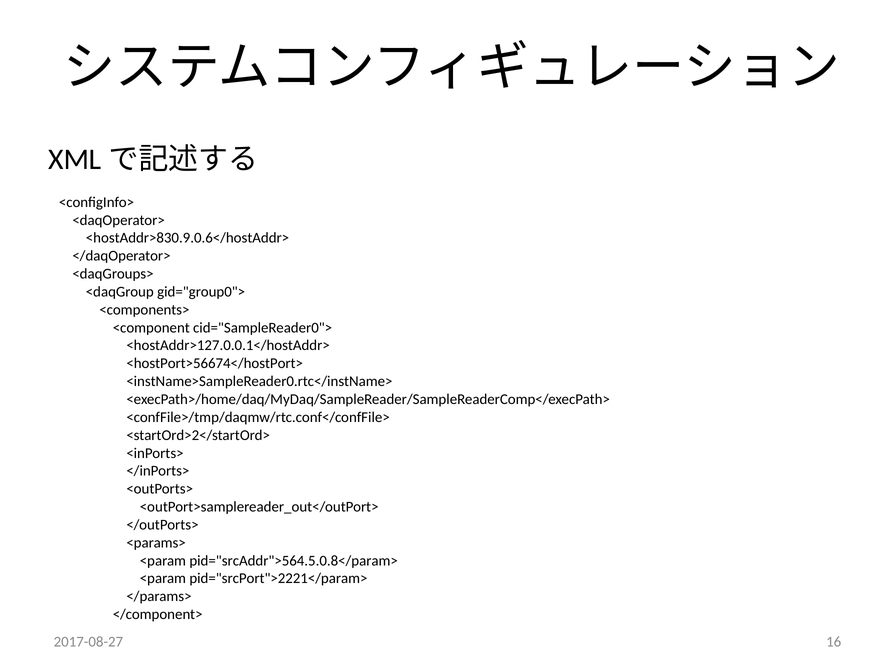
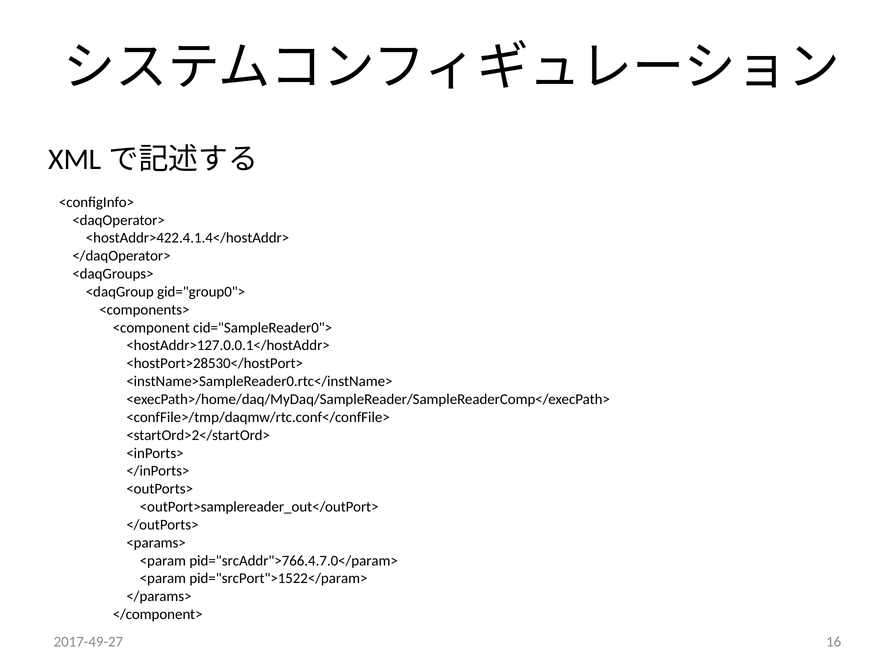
<hostAddr>830.9.0.6</hostAddr>: <hostAddr>830.9.0.6</hostAddr> -> <hostAddr>422.4.1.4</hostAddr> (187, 238)
<hostPort>56674</hostPort>: <hostPort>56674</hostPort> -> <hostPort>28530</hostPort> (215, 363)
pid="srcAddr">564.5.0.8</param>: pid="srcAddr">564.5.0.8</param> -> pid="srcAddr">766.4.7.0</param> (294, 560)
pid="srcPort">2221</param>: pid="srcPort">2221</param> -> pid="srcPort">1522</param> (278, 578)
2017-08-27: 2017-08-27 -> 2017-49-27 (88, 641)
